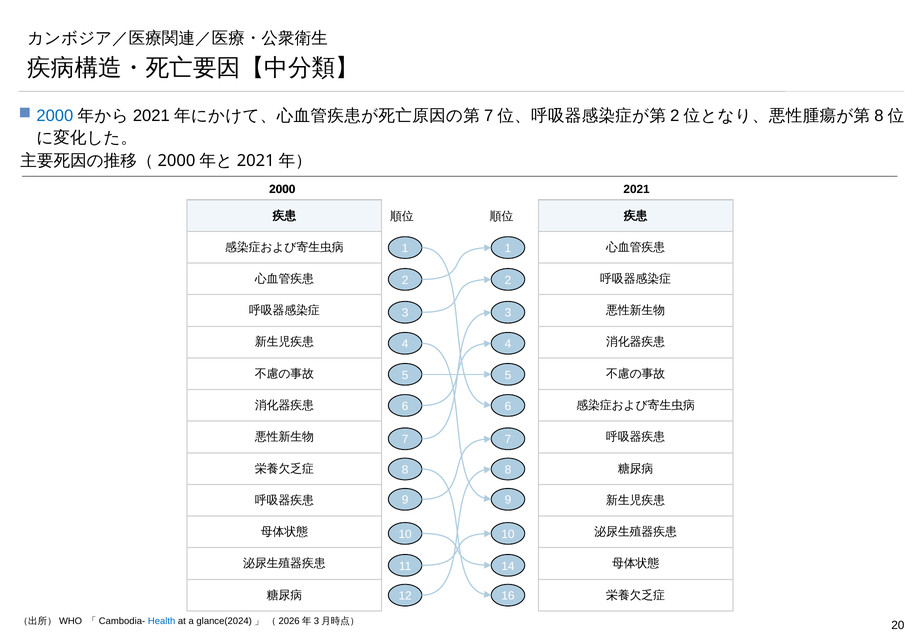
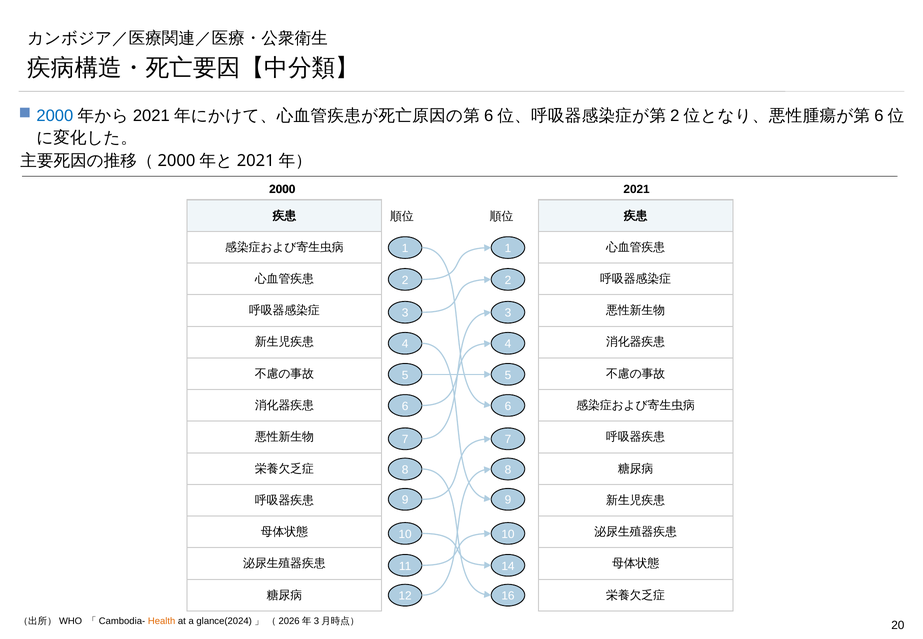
7: 7 -> 6 (489, 116)
8: 8 -> 6 (879, 116)
Health colour: blue -> orange (162, 621)
